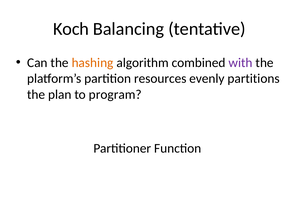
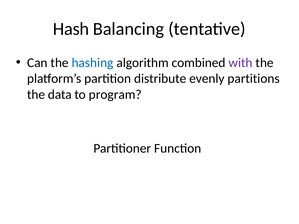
Koch: Koch -> Hash (71, 29)
hashing colour: orange -> blue (93, 63)
resources: resources -> distribute (160, 79)
plan: plan -> data (60, 95)
